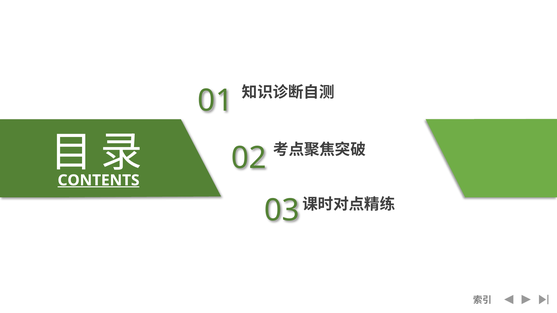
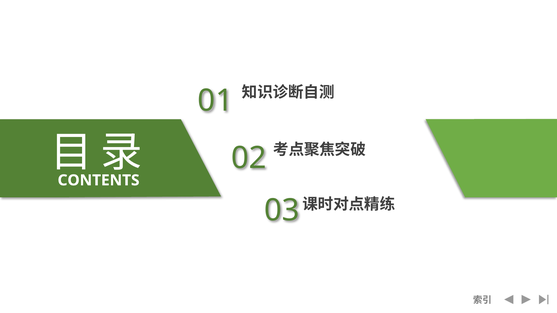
CONTENTS underline: present -> none (99, 181)
